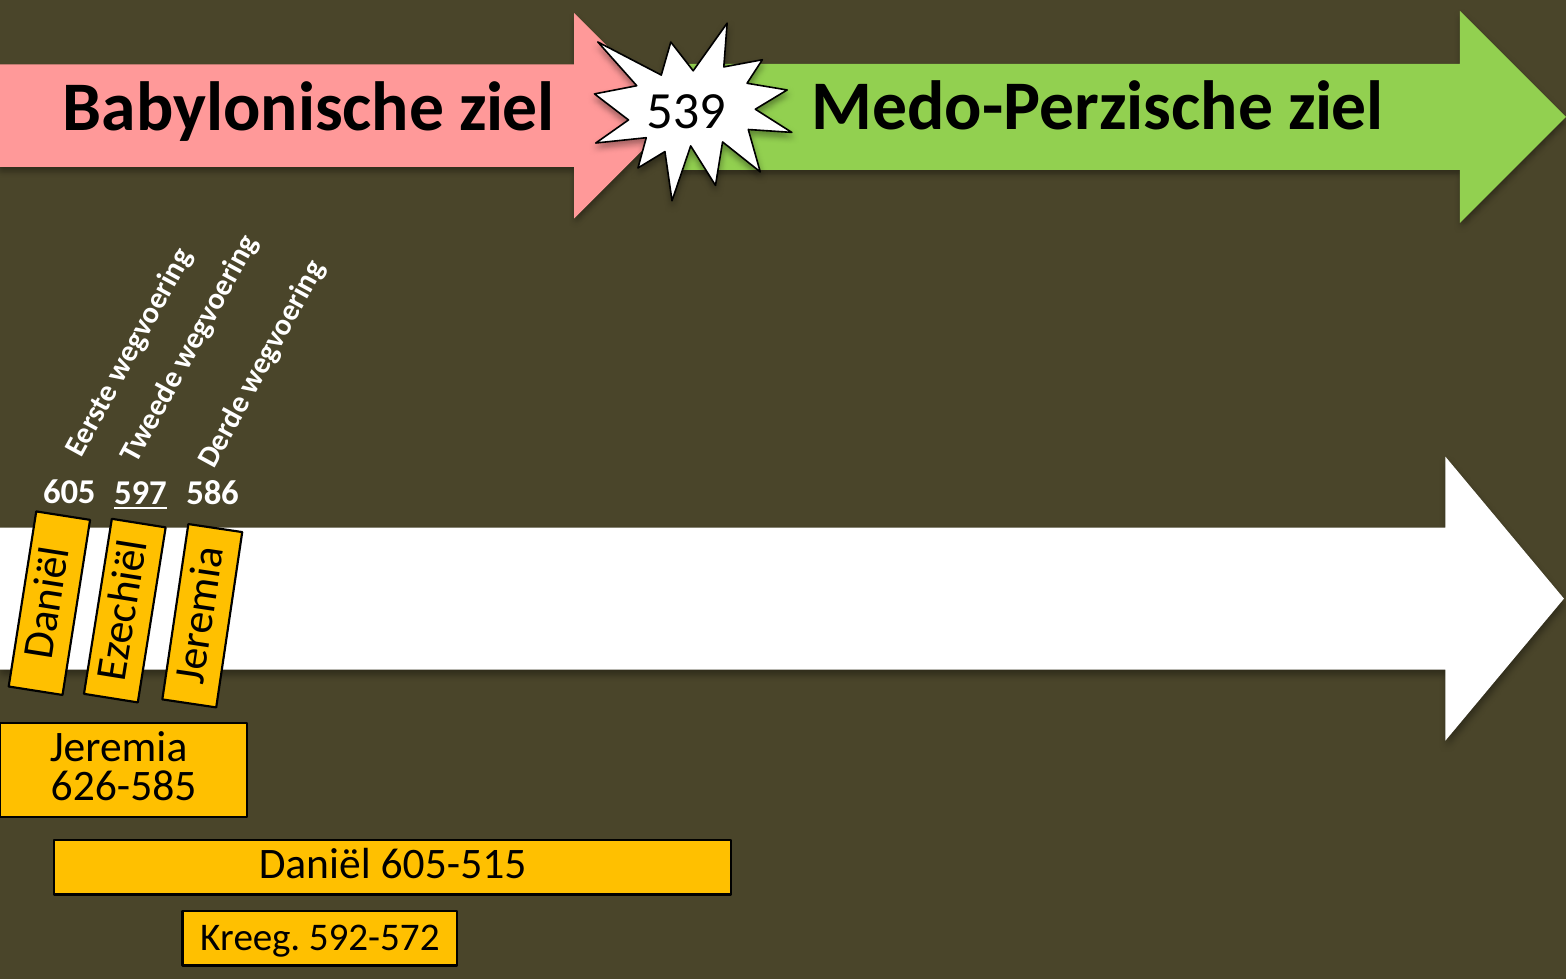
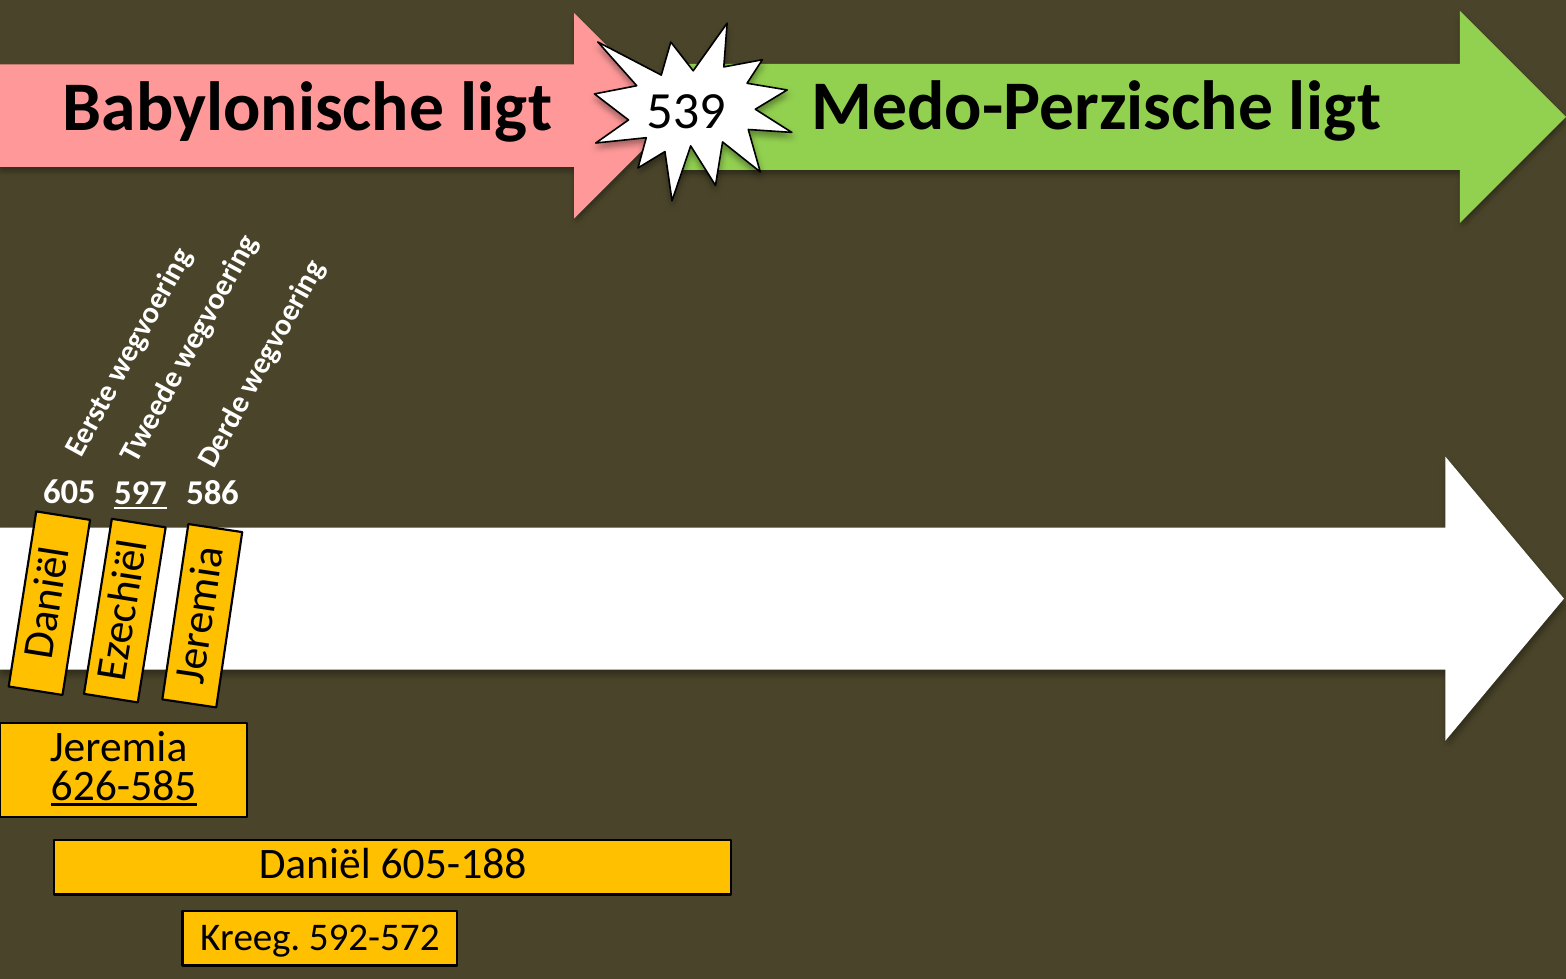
Medo-Perzische ziel: ziel -> ligt (1335, 107)
Babylonische ziel: ziel -> ligt (506, 107)
626-585 underline: none -> present (124, 786)
605-515: 605-515 -> 605-188 (454, 864)
